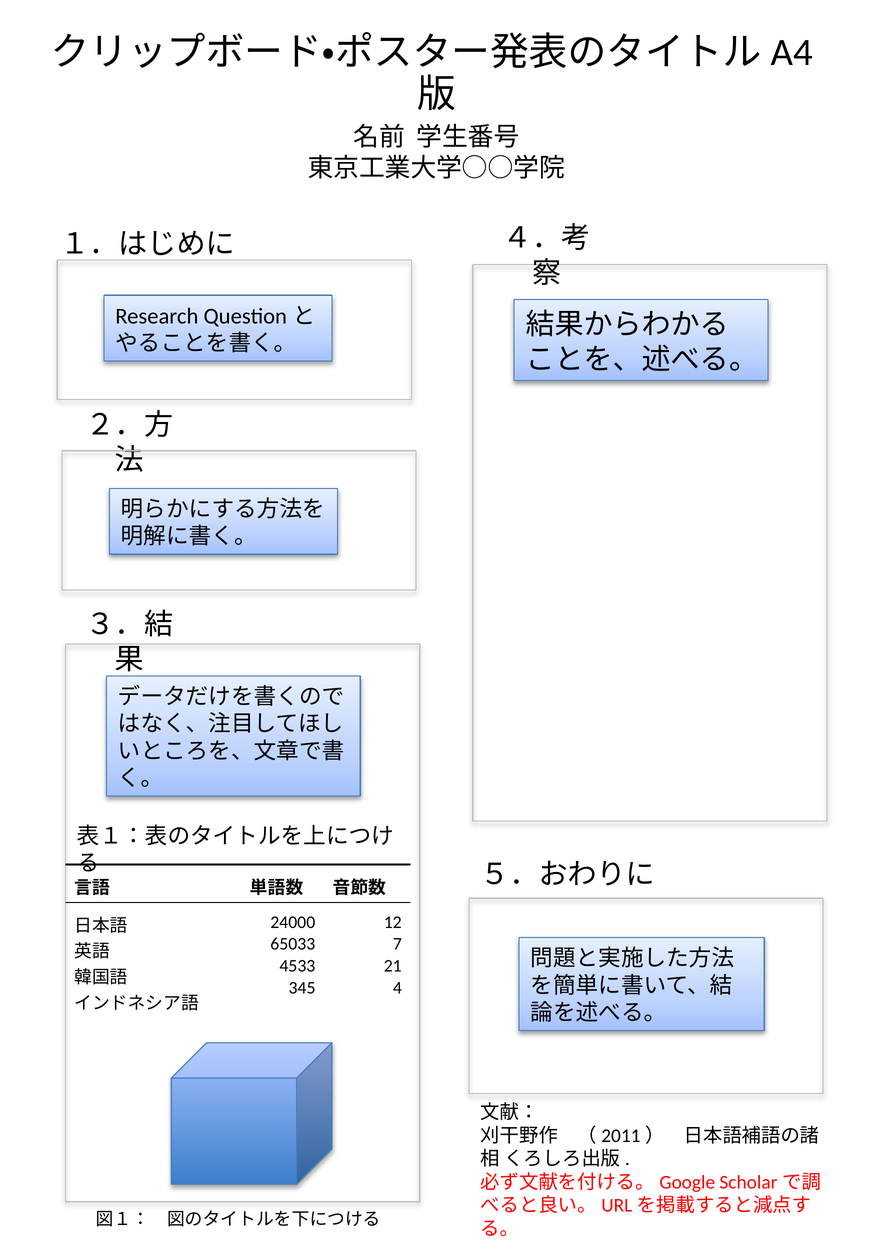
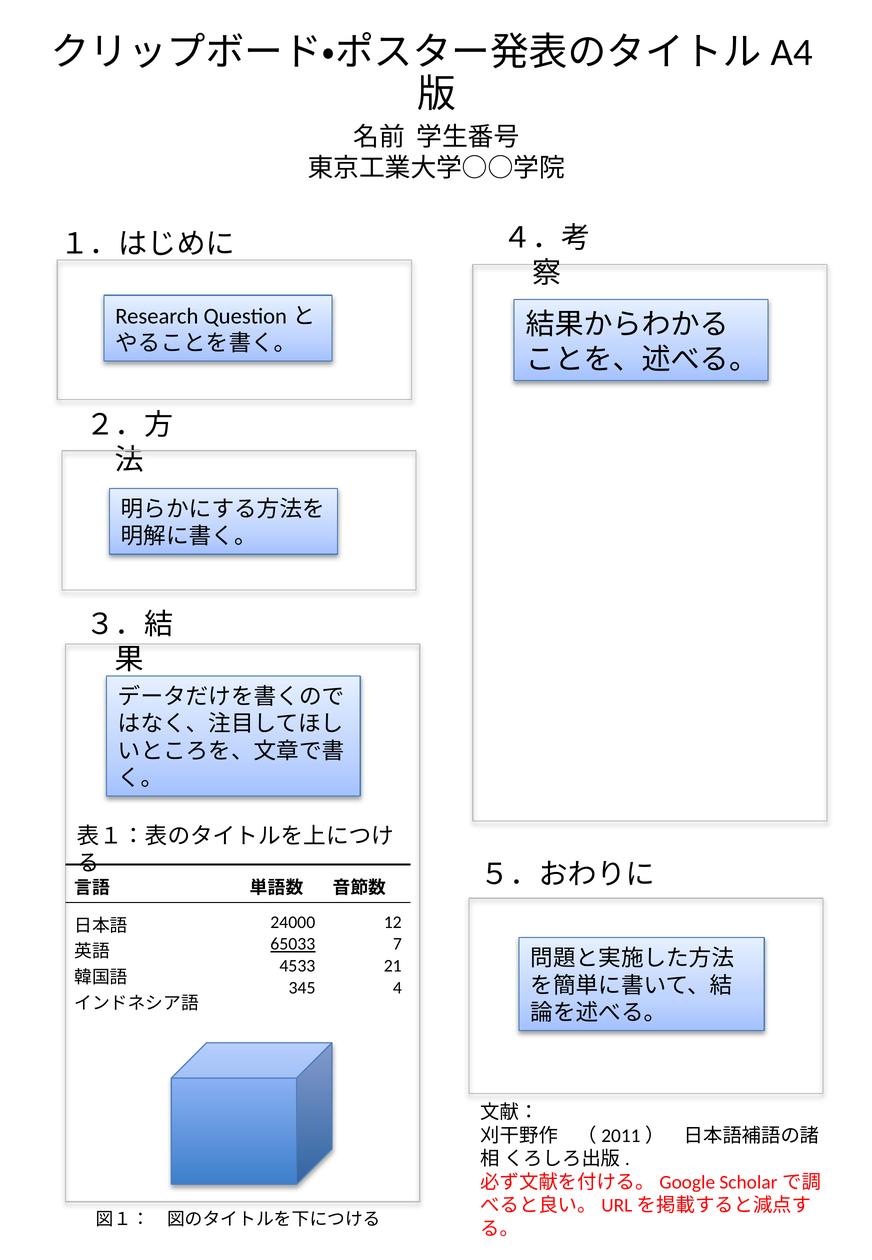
65033 underline: none -> present (293, 944)
